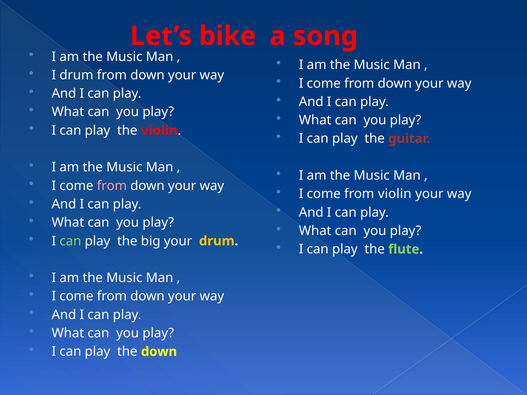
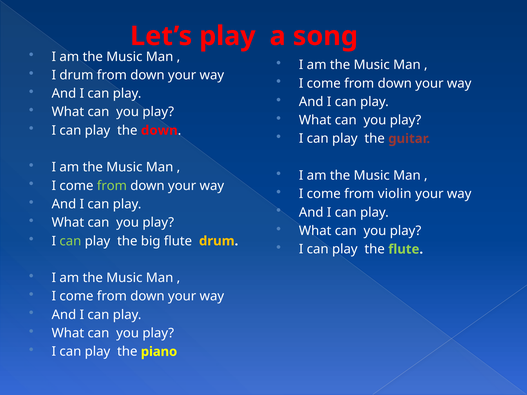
bike: bike -> play (227, 36)
the violin: violin -> down (159, 130)
from colour: pink -> light green (112, 186)
big your: your -> flute (178, 241)
the down: down -> piano (159, 352)
